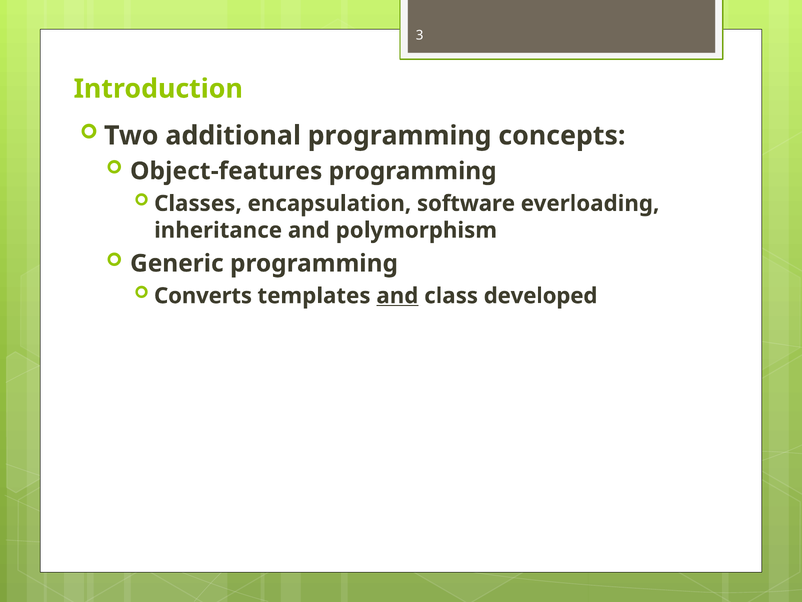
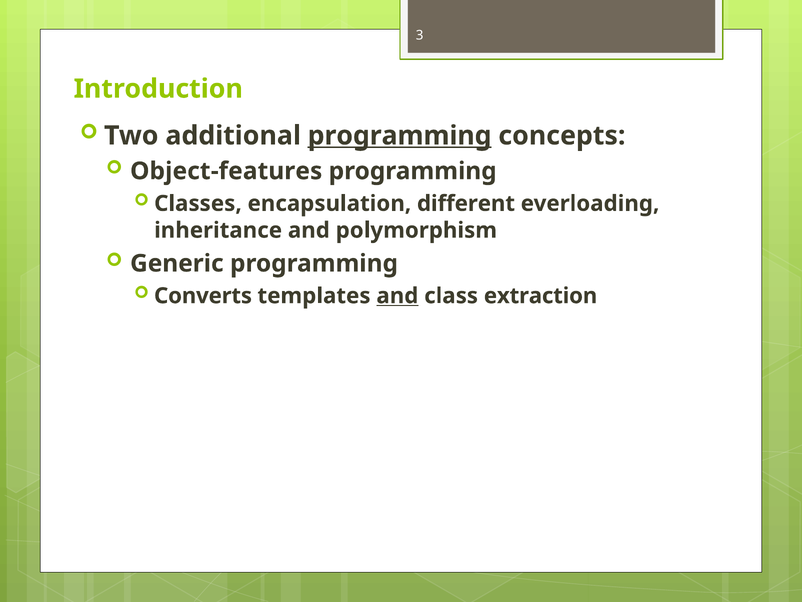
programming underline: none -> present (400, 136)
software: software -> different (466, 203)
developed: developed -> extraction (541, 296)
